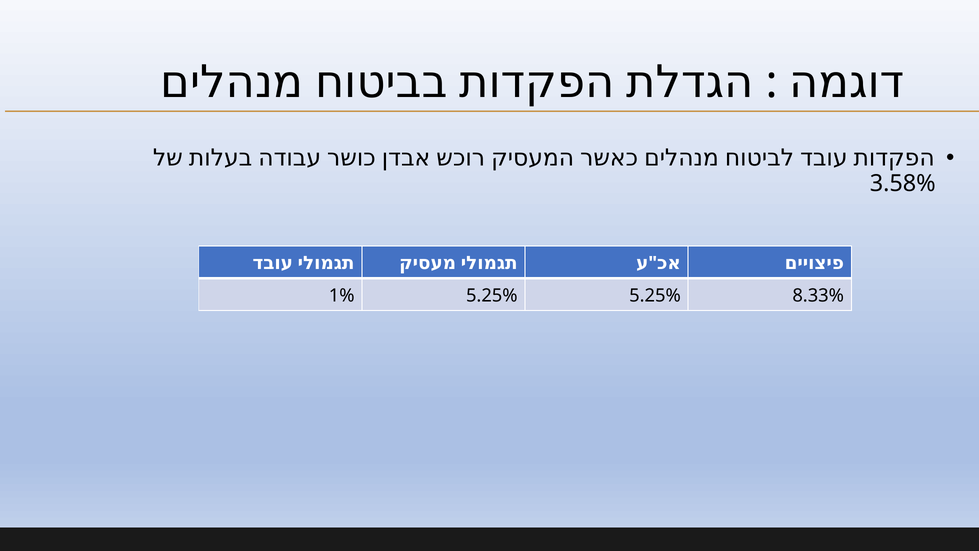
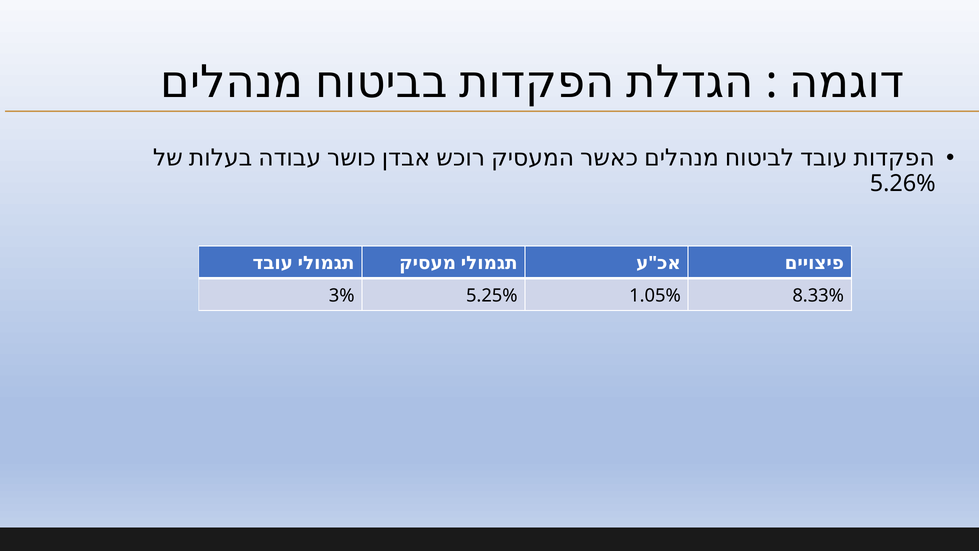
3.58%: 3.58% -> 5.26% (903, 183)
1%: 1% -> 3% (342, 295)
5.25% 5.25%: 5.25% -> 1.05% (655, 295)
